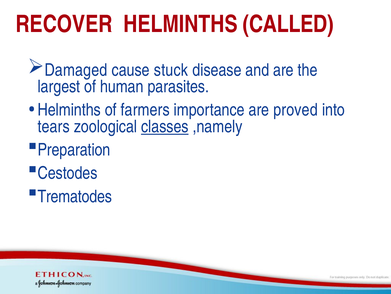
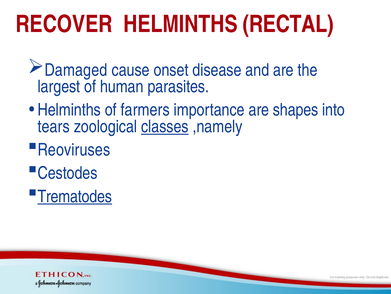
CALLED: CALLED -> RECTAL (288, 24)
stuck: stuck -> onset (171, 70)
proved: proved -> shapes (296, 110)
Preparation: Preparation -> Reoviruses (74, 150)
Trematodes underline: none -> present (75, 196)
